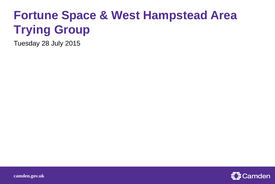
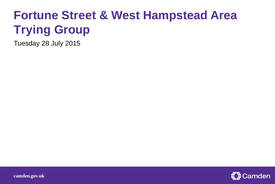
Space: Space -> Street (79, 15)
